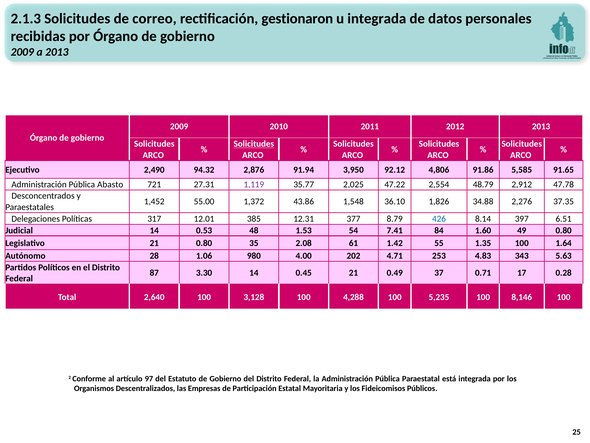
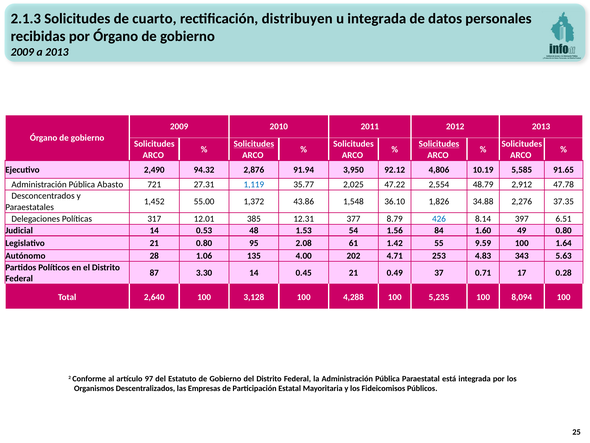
correo: correo -> cuarto (154, 19)
gestionaron: gestionaron -> distribuyen (297, 19)
Solicitudes underline: none -> present (439, 144)
91.86: 91.86 -> 10.19 (483, 170)
1,119 colour: purple -> blue (254, 184)
7.41: 7.41 -> 1.56 (395, 230)
35: 35 -> 95 (254, 243)
1.35: 1.35 -> 9.59 (483, 243)
980: 980 -> 135 (254, 256)
8,146: 8,146 -> 8,094 (522, 297)
